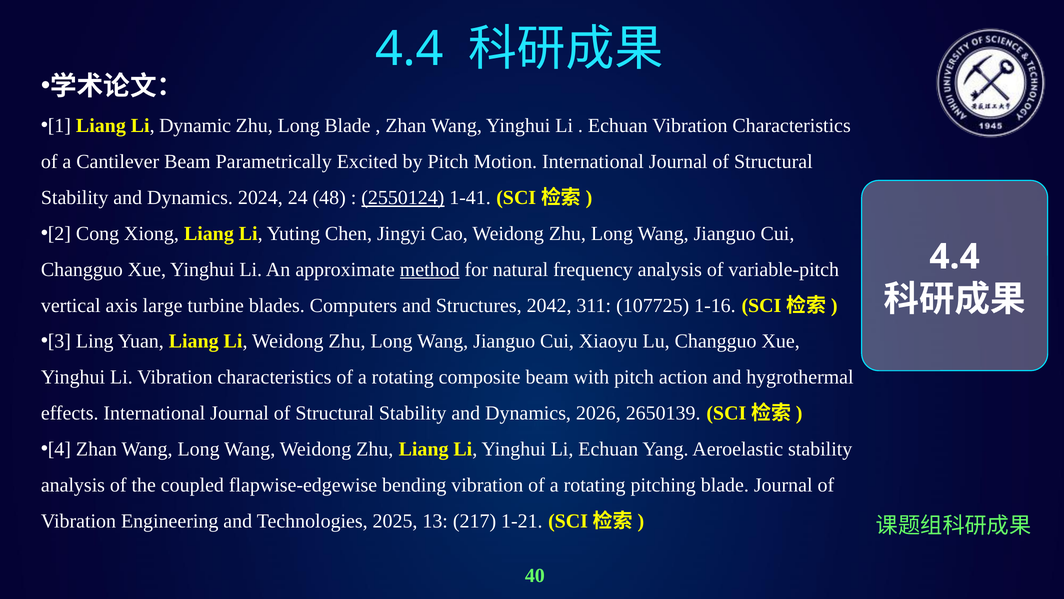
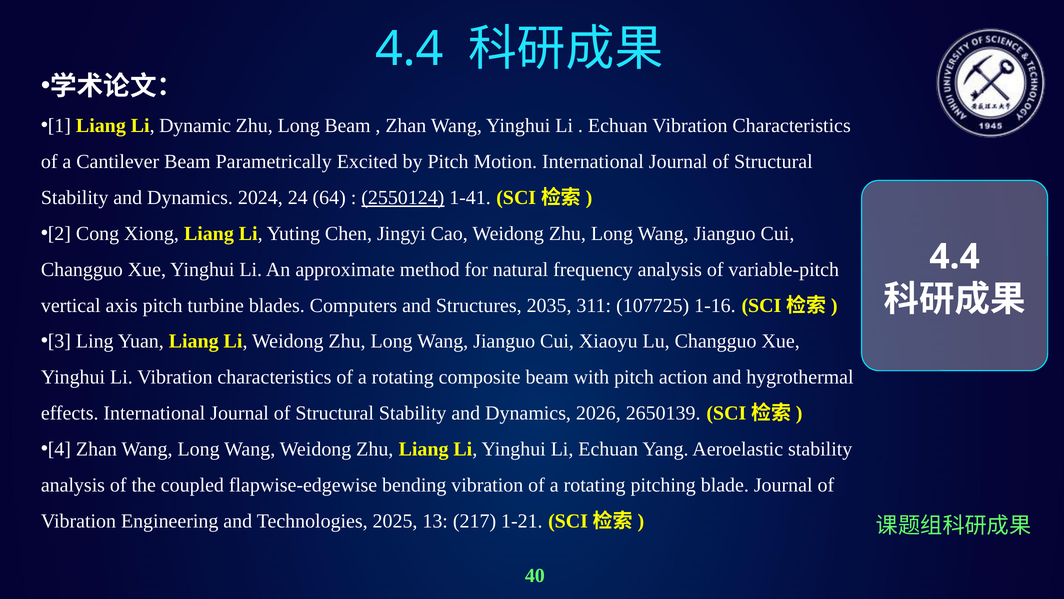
Long Blade: Blade -> Beam (347, 126)
48: 48 -> 64 (329, 197)
method underline: present -> none (430, 269)
axis large: large -> pitch (163, 305)
2042: 2042 -> 2035 (549, 305)
